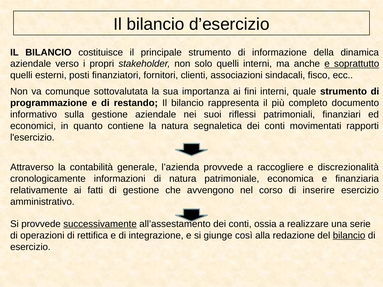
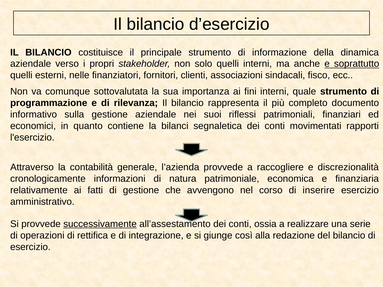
posti: posti -> nelle (79, 75)
restando: restando -> rilevanza (136, 103)
la natura: natura -> bilanci (175, 126)
bilancio underline: present -> none (349, 236)
